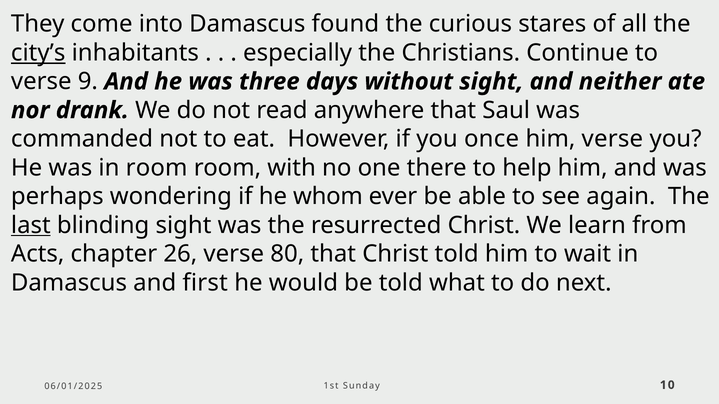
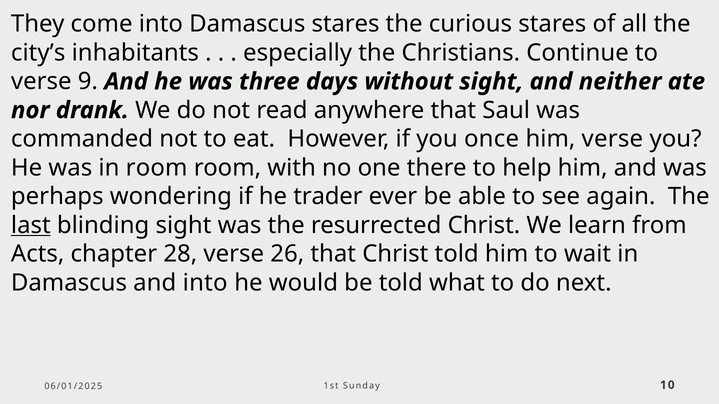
Damascus found: found -> stares (346, 24)
city’s underline: present -> none (38, 53)
whom: whom -> trader (328, 197)
26: 26 -> 28 (180, 254)
80: 80 -> 26 (287, 254)
and first: first -> into (205, 283)
